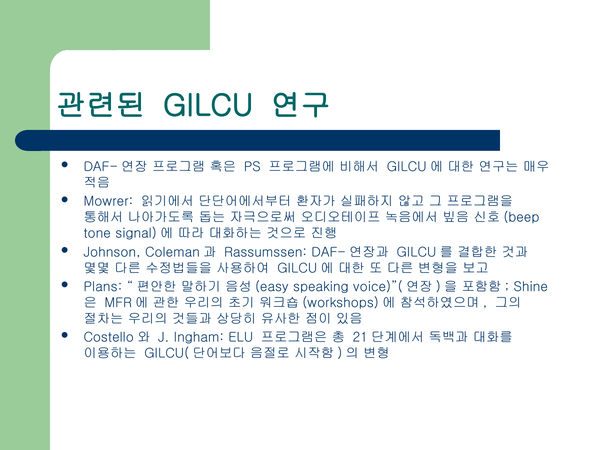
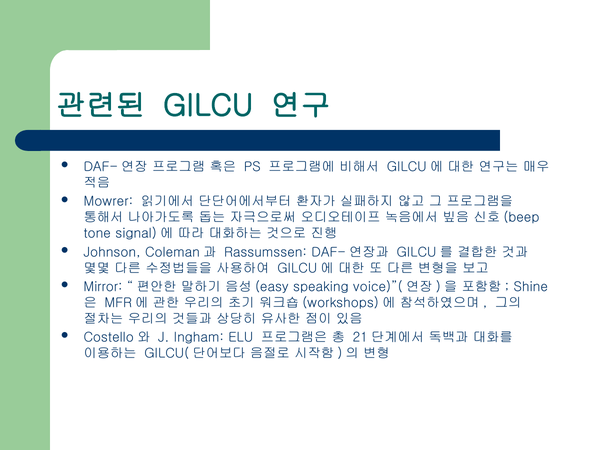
Plans: Plans -> Mirror (103, 287)
